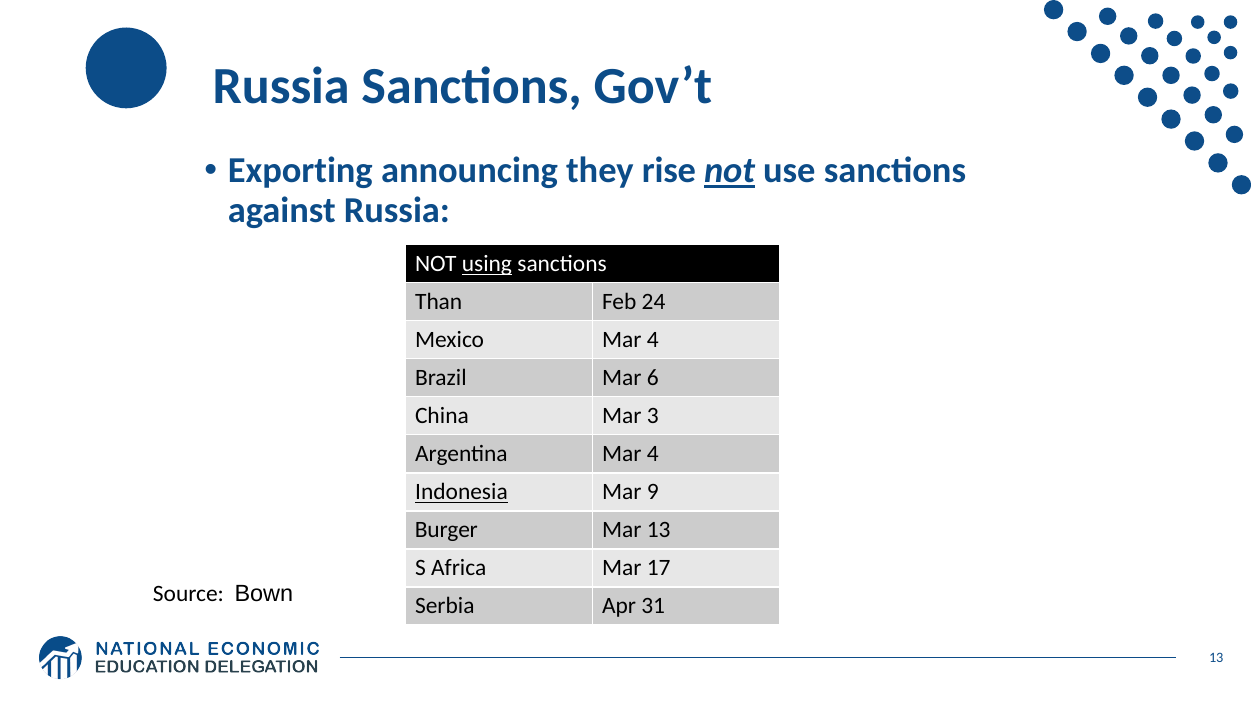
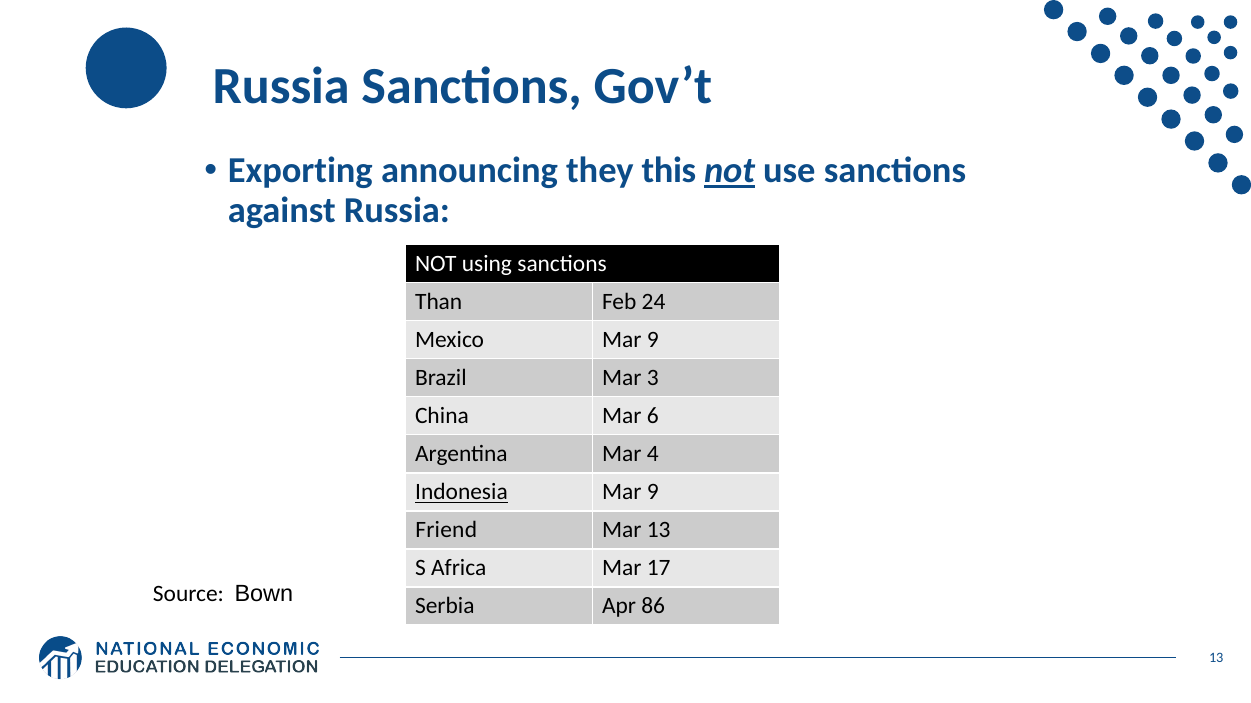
rise: rise -> this (669, 171)
using underline: present -> none (487, 264)
Mexico Mar 4: 4 -> 9 (653, 341)
6: 6 -> 3 (653, 379)
3: 3 -> 6 (653, 417)
Burger: Burger -> Friend (446, 531)
31: 31 -> 86 (653, 607)
